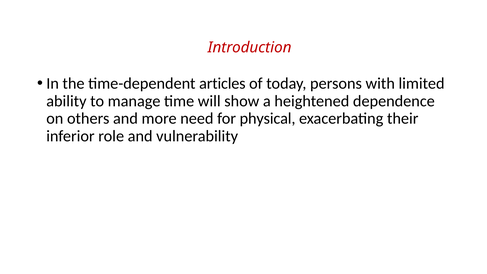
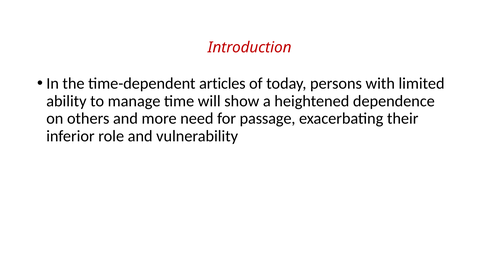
physical: physical -> passage (268, 119)
